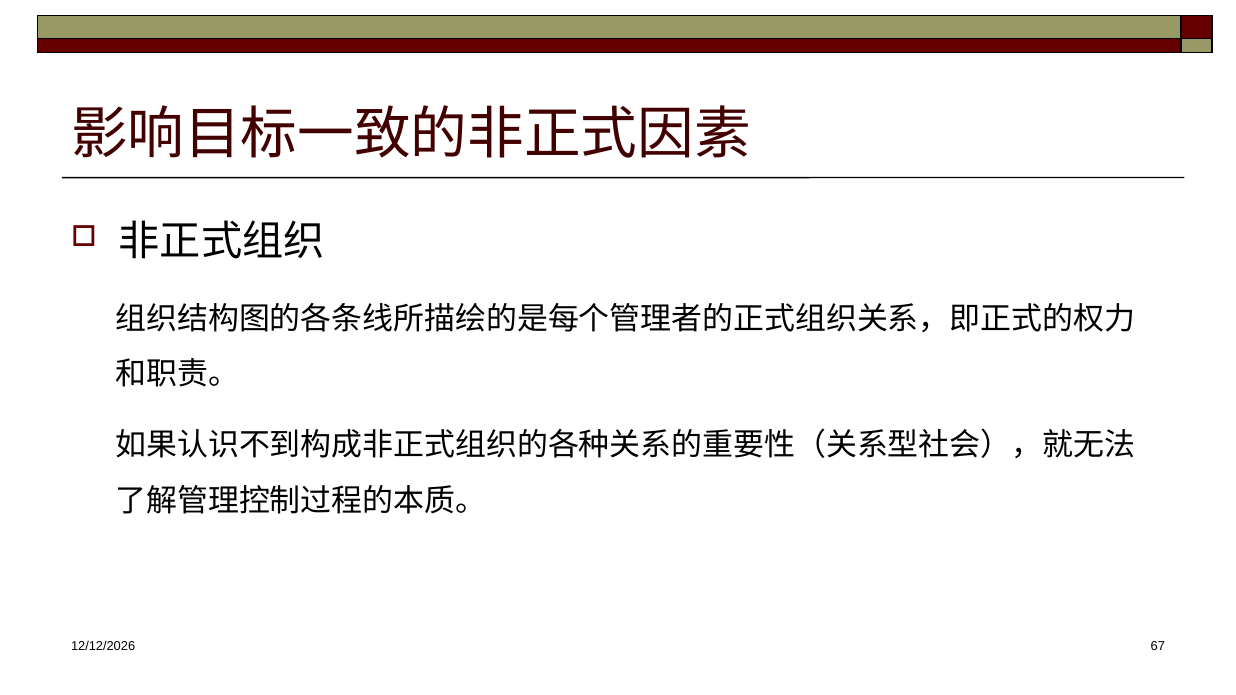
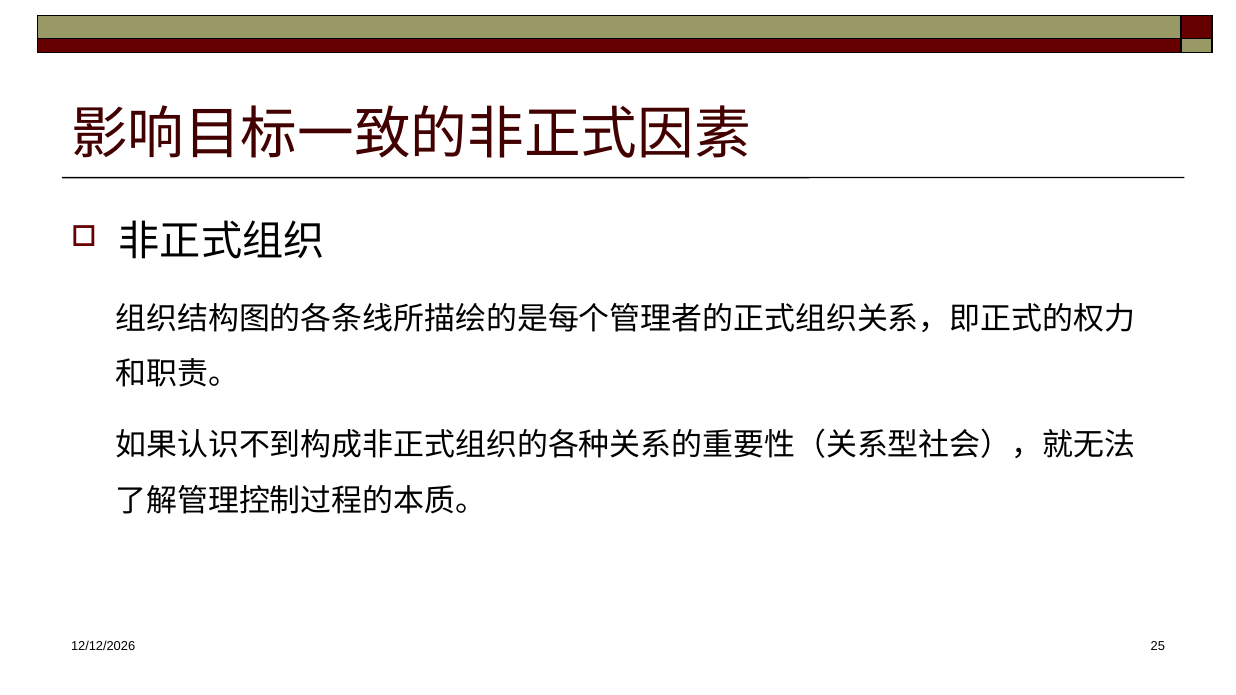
67: 67 -> 25 (1158, 647)
